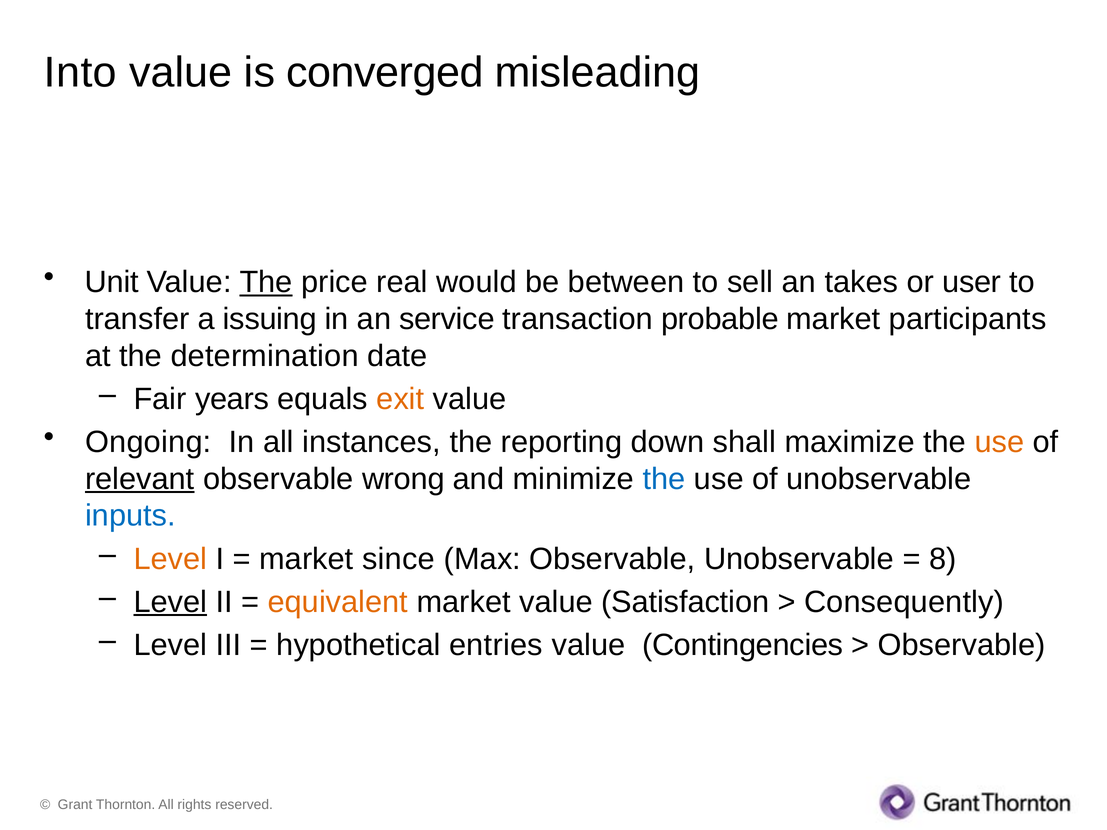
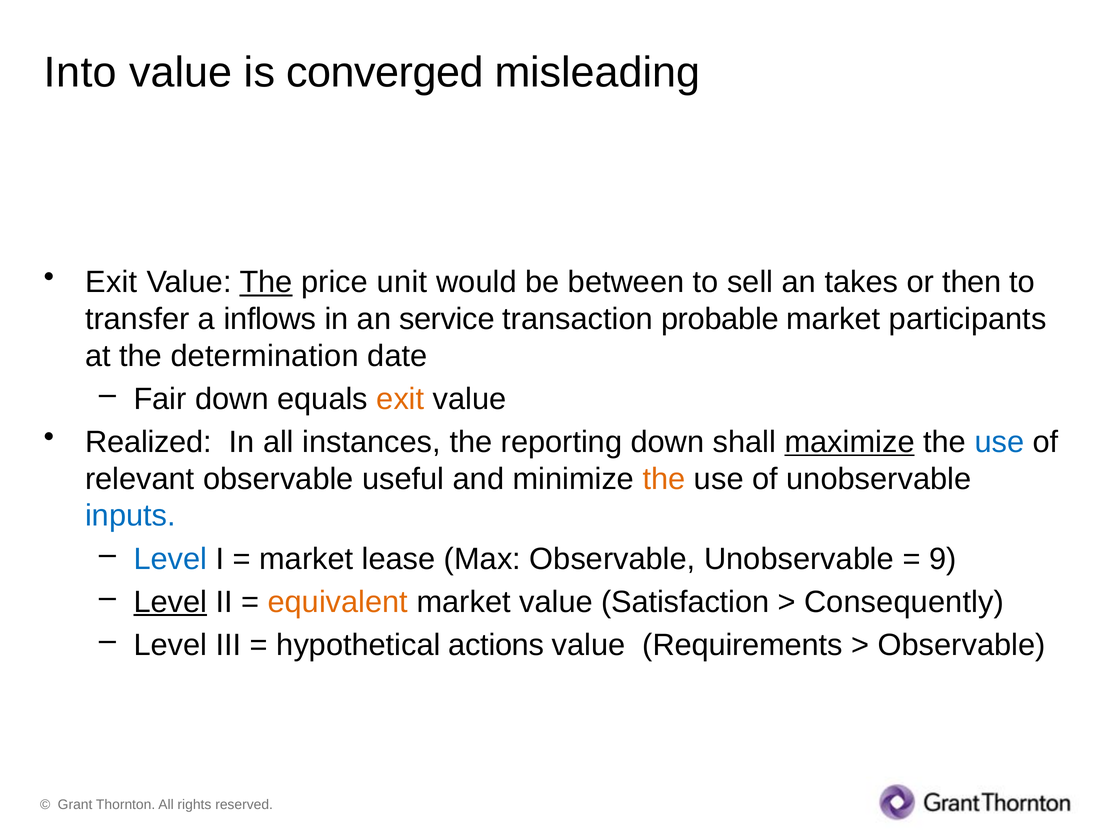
Unit: Unit -> Exit (111, 282)
real: real -> unit (402, 282)
user: user -> then (972, 282)
issuing: issuing -> inflows (270, 319)
Fair years: years -> down (232, 399)
Ongoing: Ongoing -> Realized (149, 442)
maximize underline: none -> present (850, 442)
use colour: orange -> blue (999, 442)
relevant underline: present -> none (140, 479)
wrong: wrong -> useful (403, 479)
the colour: blue -> orange (664, 479)
Level colour: orange -> blue (170, 559)
since: since -> lease (399, 559)
8: 8 -> 9 (943, 559)
entries: entries -> actions (496, 645)
Contingencies: Contingencies -> Requirements (743, 645)
